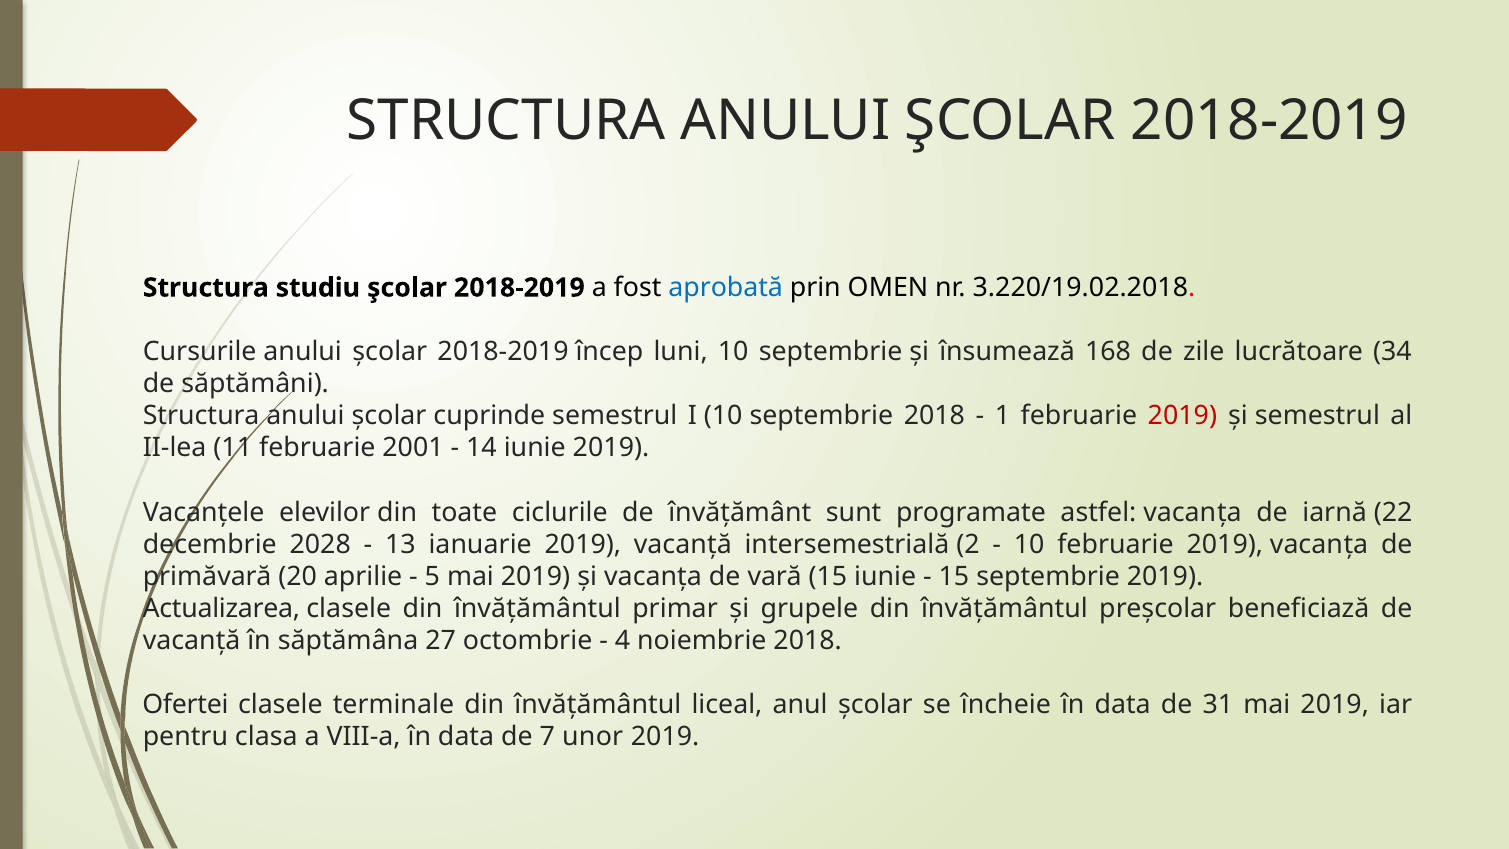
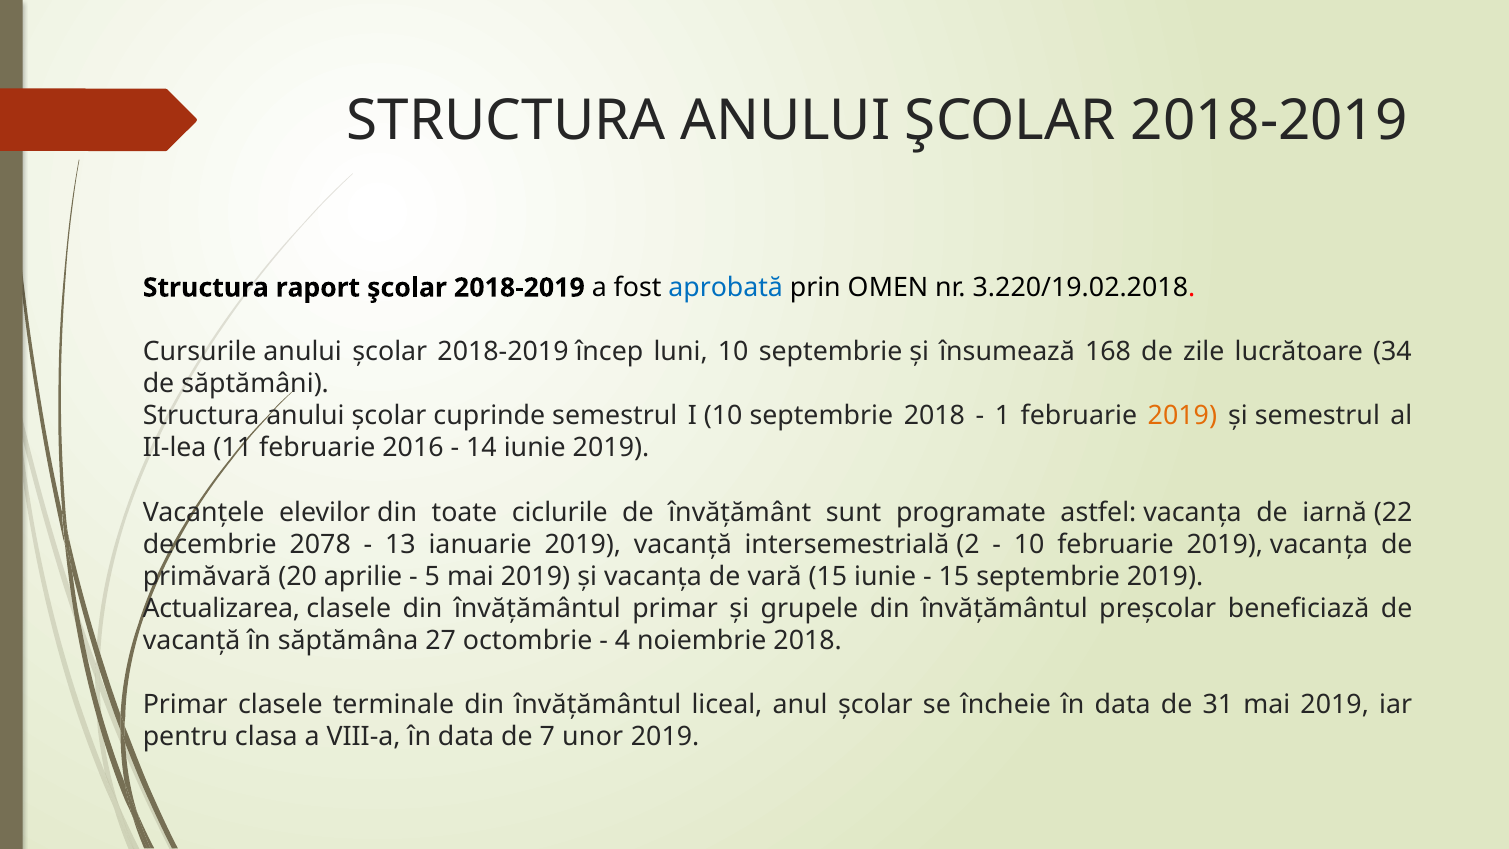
studiu: studiu -> raport (318, 288)
2019 colour: red -> orange (1182, 416)
2001: 2001 -> 2016 (413, 448)
2028: 2028 -> 2078 (320, 544)
Ofertei: Ofertei -> Primar (185, 705)
